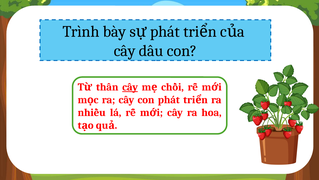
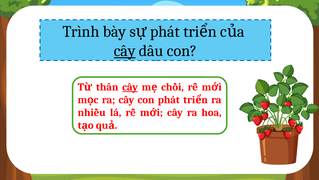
cây underline: none -> present (125, 51)
